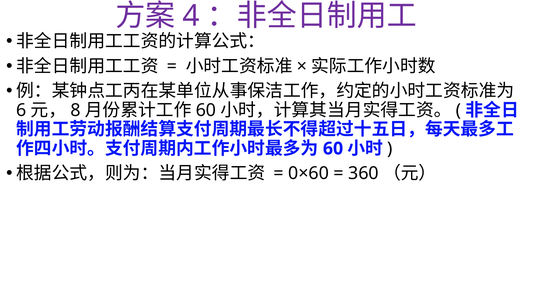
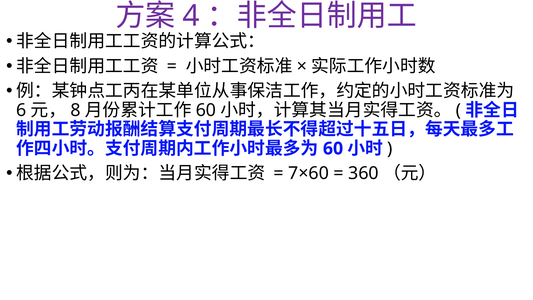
0×60: 0×60 -> 7×60 (309, 173)
